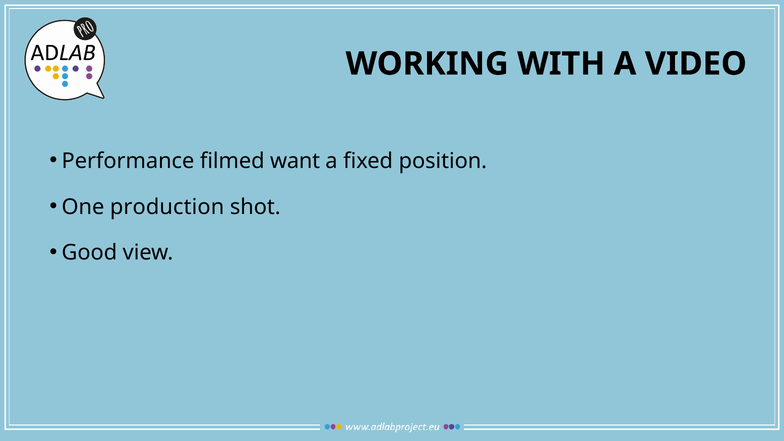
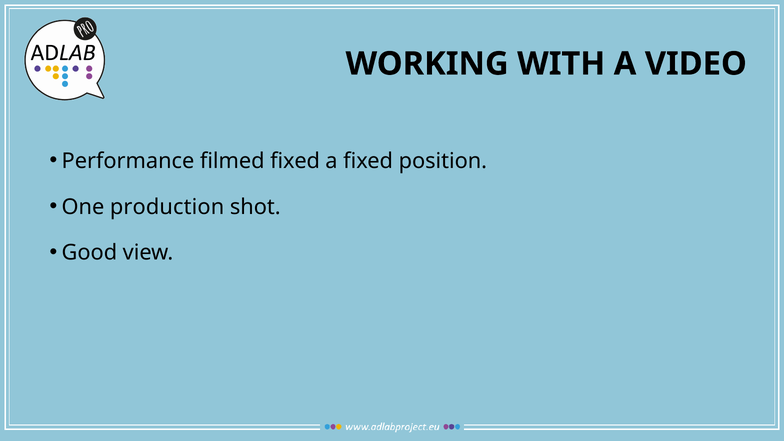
filmed want: want -> fixed (295, 161)
